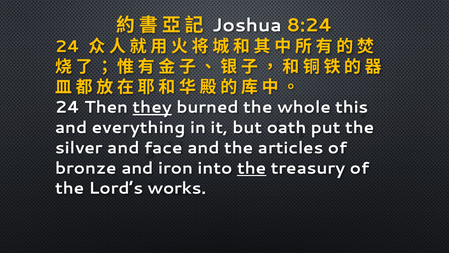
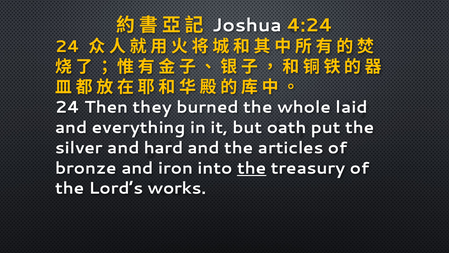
8:24: 8:24 -> 4:24 (310, 25)
they underline: present -> none (152, 107)
this: this -> laid (352, 107)
face: face -> hard (164, 148)
